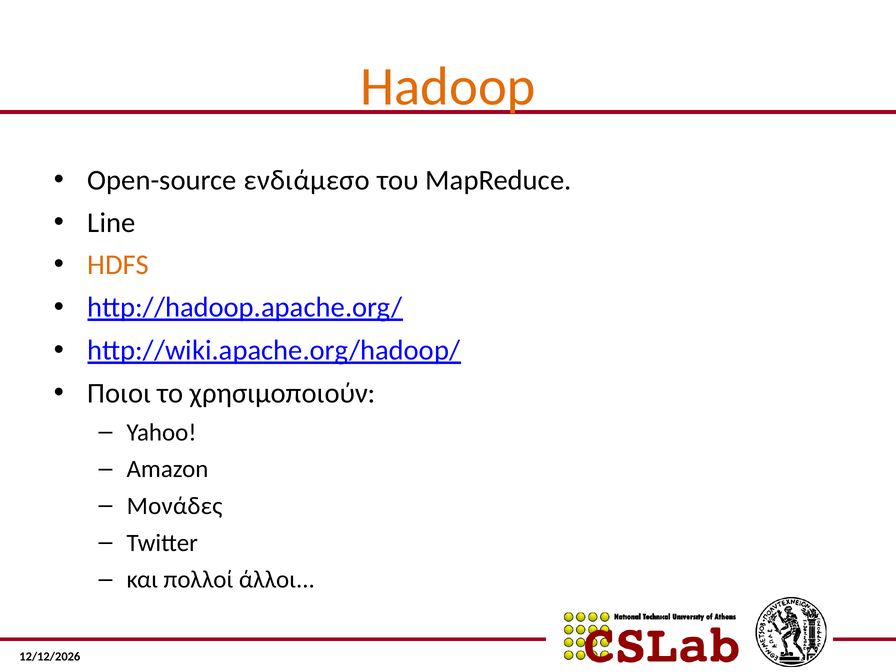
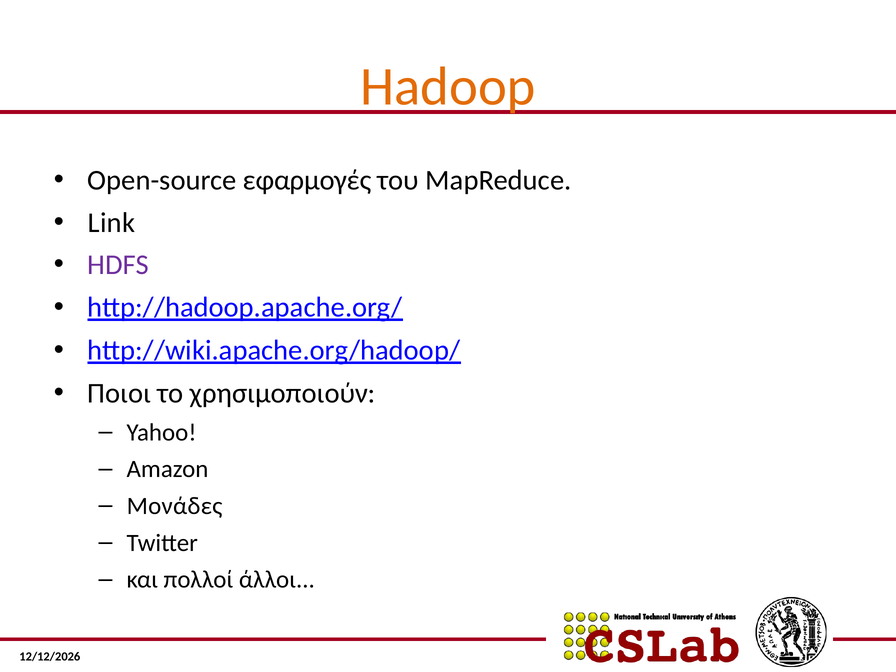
ενδιάμεσο: ενδιάμεσο -> εφαρμογές (307, 180)
Line: Line -> Link (111, 223)
HDFS colour: orange -> purple (118, 265)
